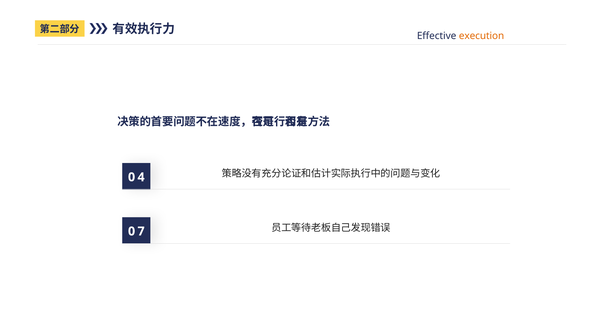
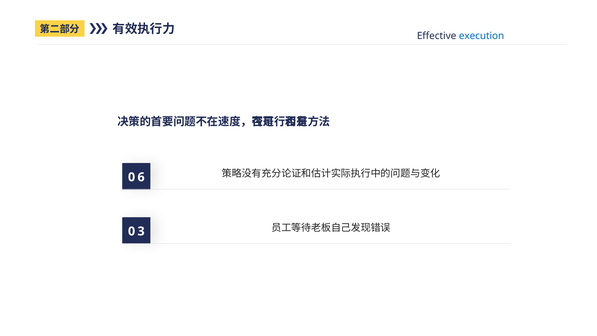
execution colour: orange -> blue (482, 36)
4: 4 -> 6 (141, 177)
7: 7 -> 3 (141, 231)
